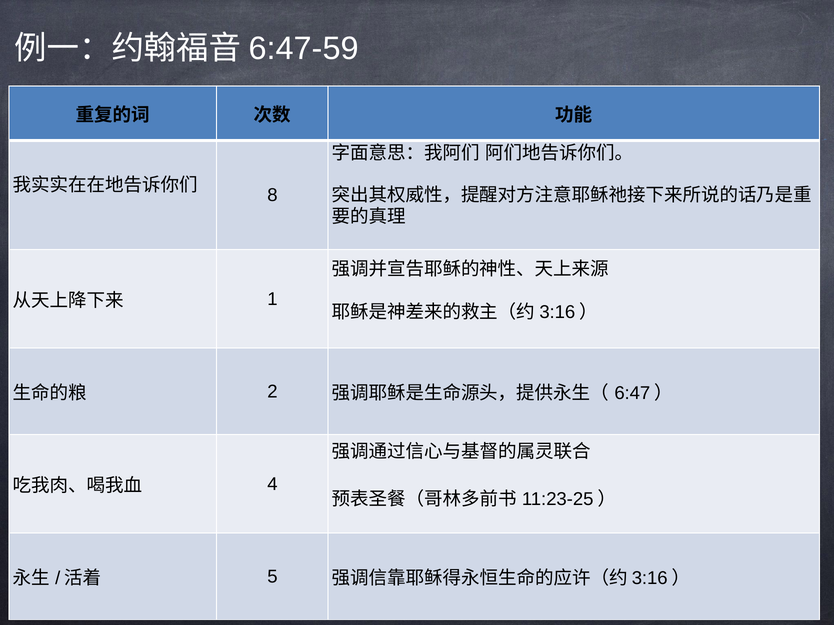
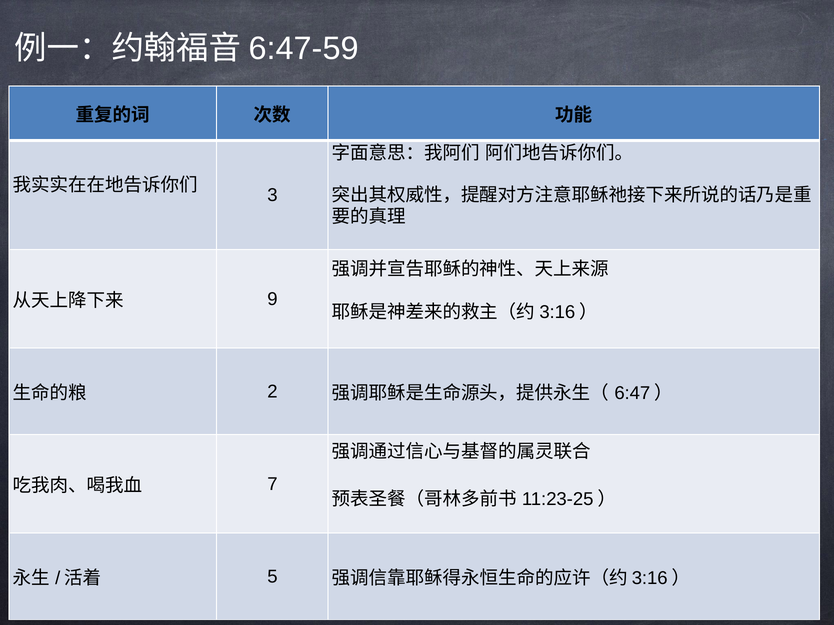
8: 8 -> 3 (272, 195)
1: 1 -> 9 (272, 299)
4: 4 -> 7 (272, 485)
